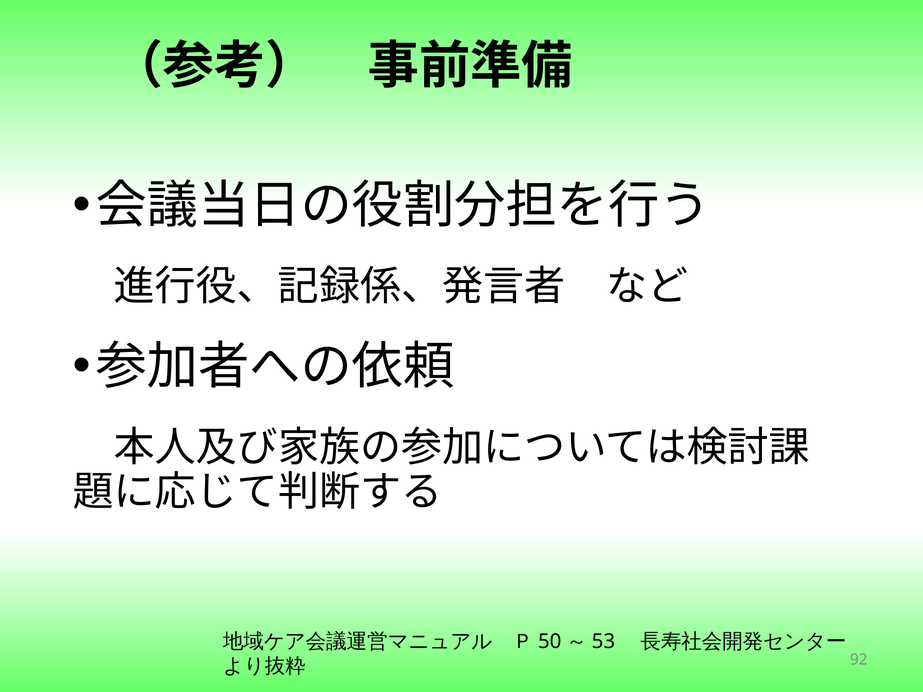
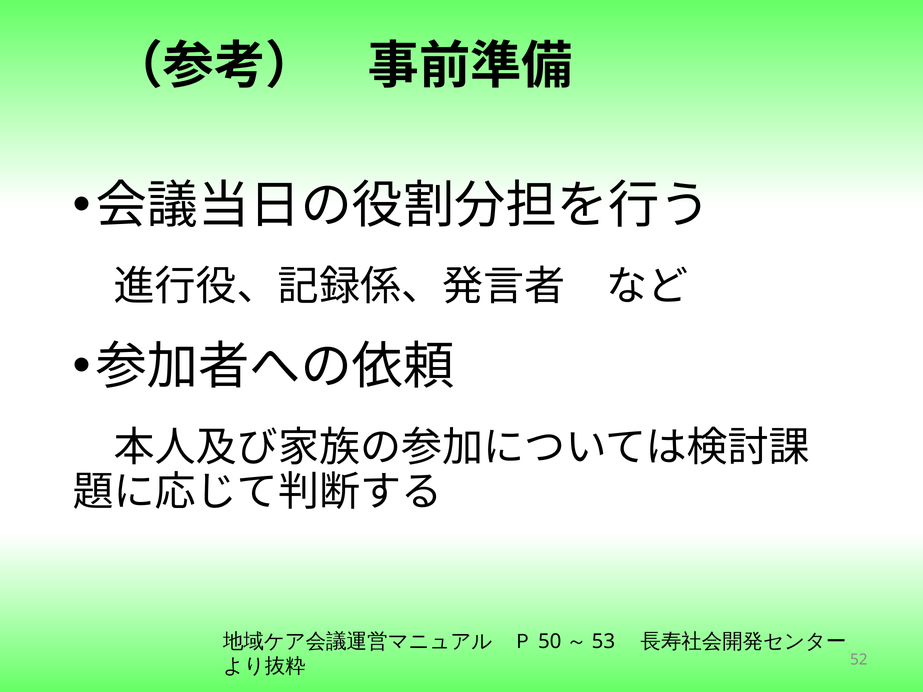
92: 92 -> 52 (859, 660)
